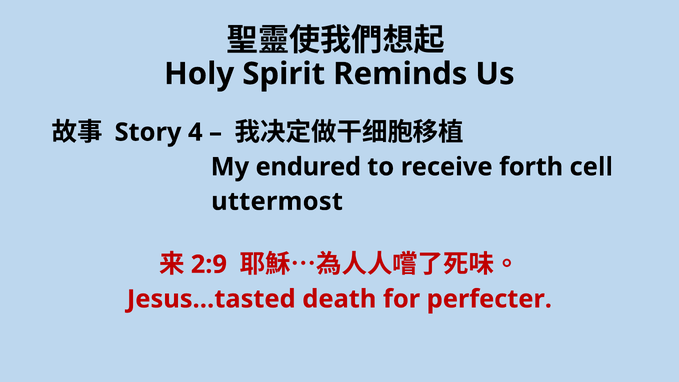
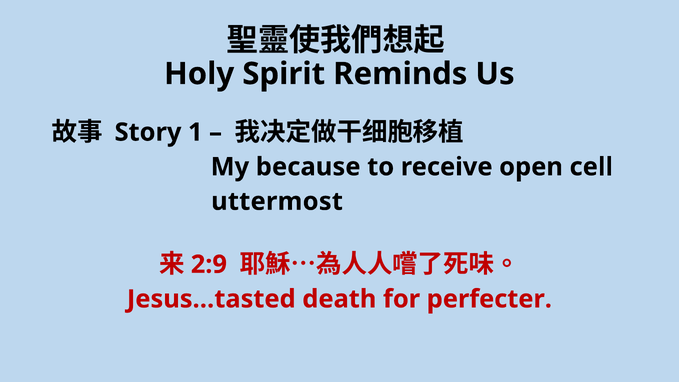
4: 4 -> 1 (195, 132)
endured: endured -> because (308, 167)
forth: forth -> open (531, 167)
